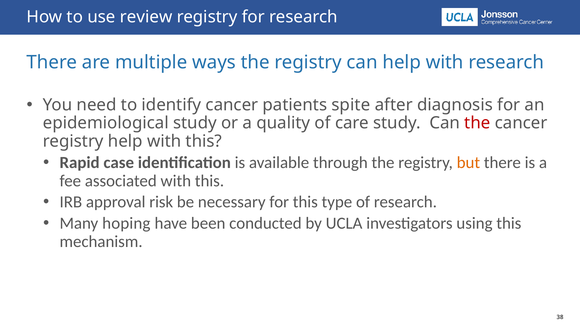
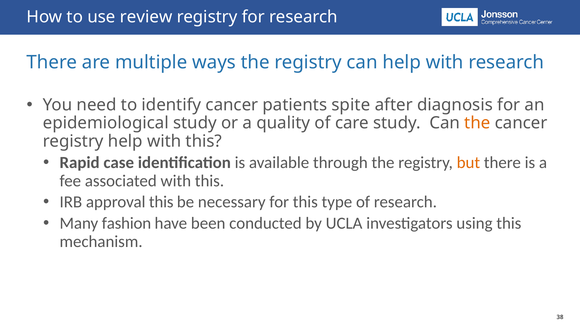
the colour: red -> orange (477, 123)
approval risk: risk -> this (161, 202)
hoping: hoping -> fashion (126, 223)
